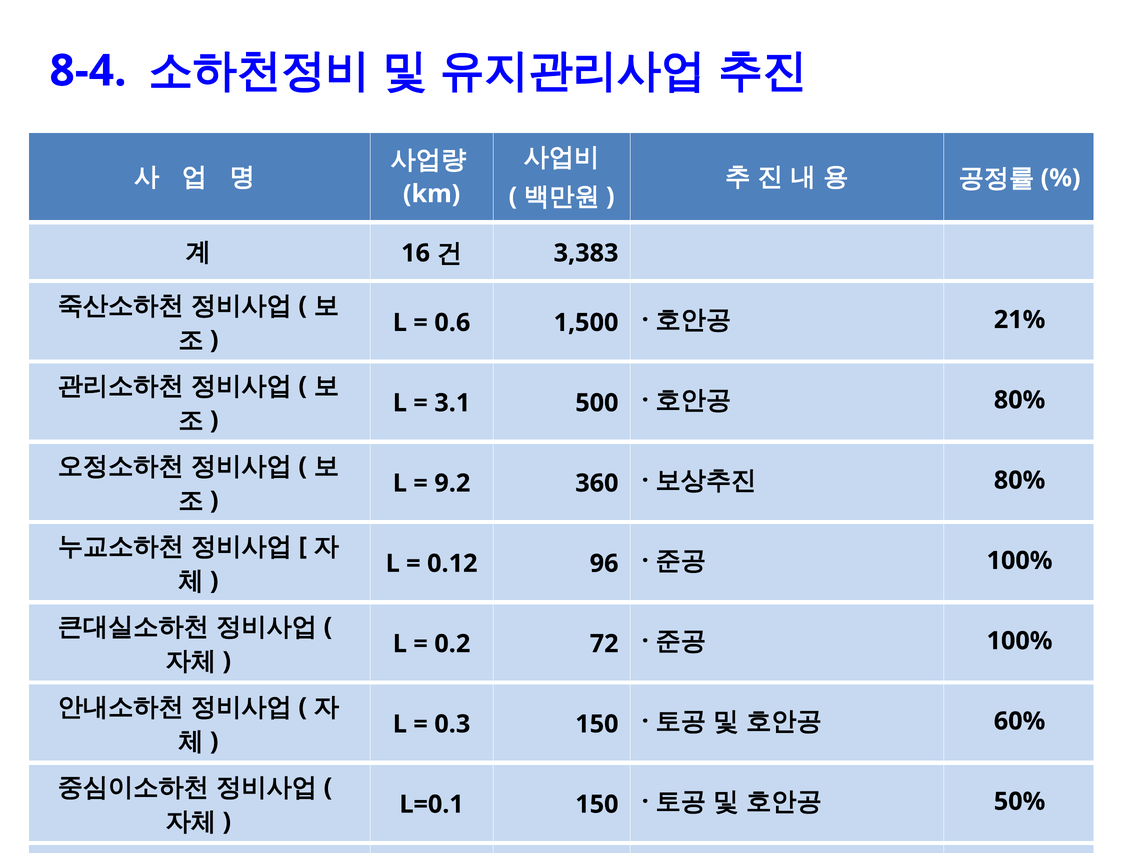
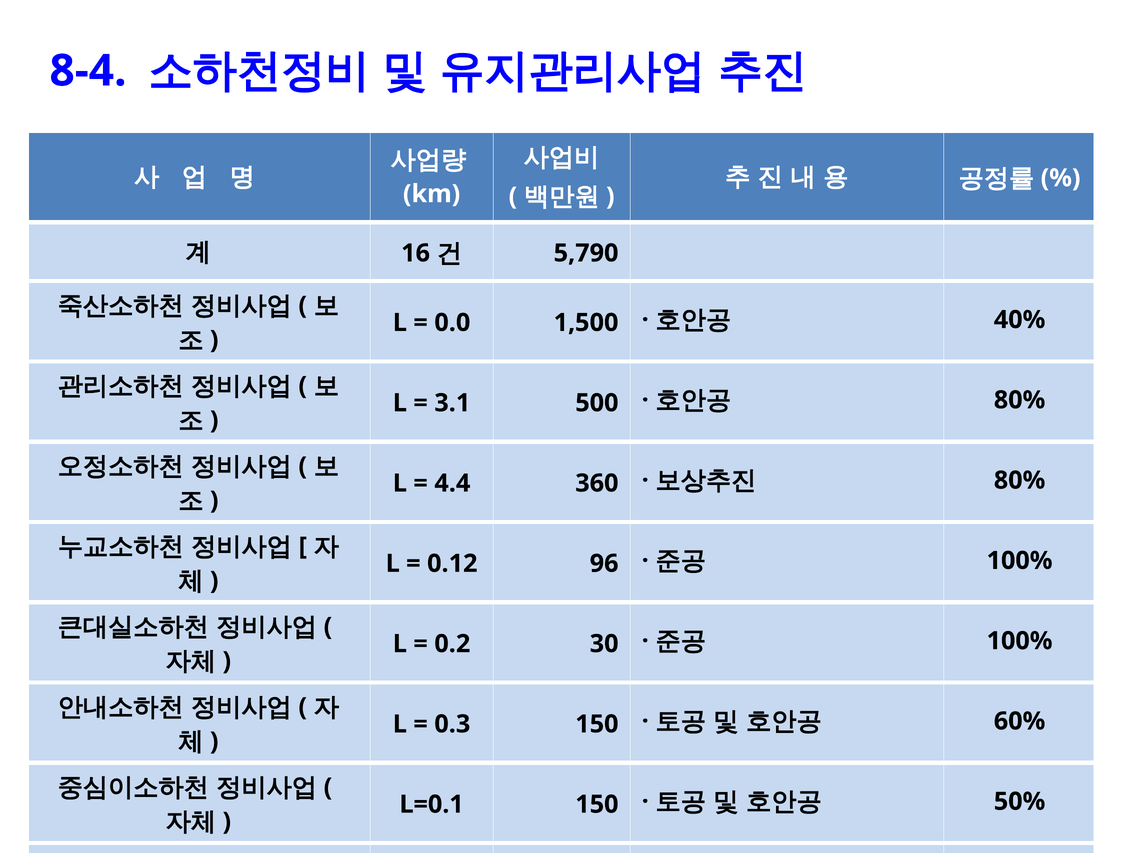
3,383: 3,383 -> 5,790 (586, 253)
0.6: 0.6 -> 0.0 (452, 323)
21%: 21% -> 40% (1020, 320)
9.2: 9.2 -> 4.4 (452, 484)
72: 72 -> 30 (604, 644)
